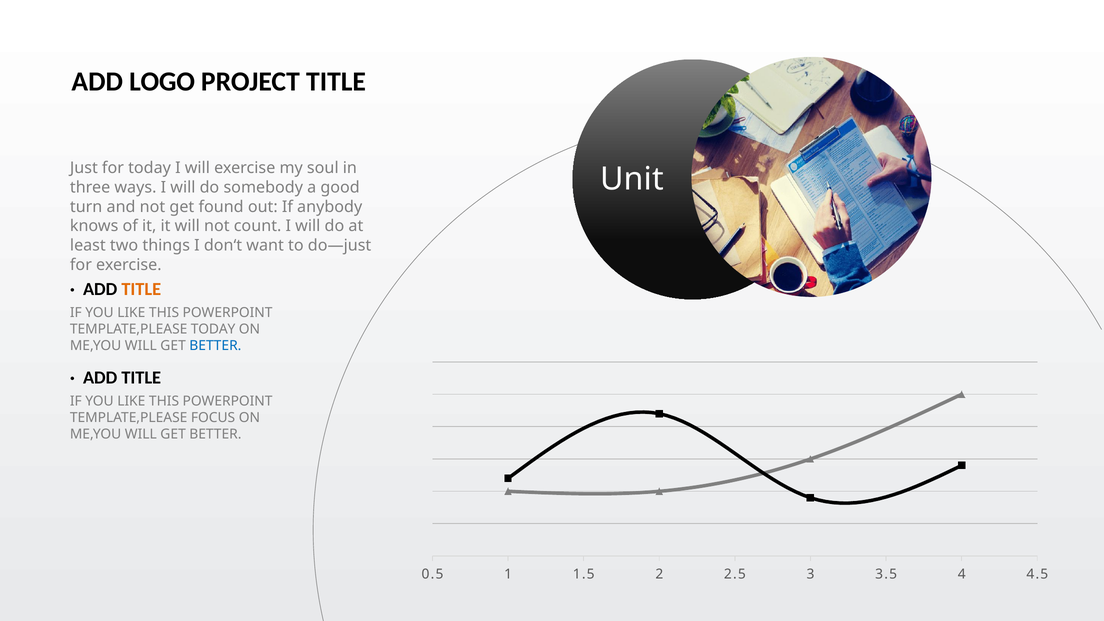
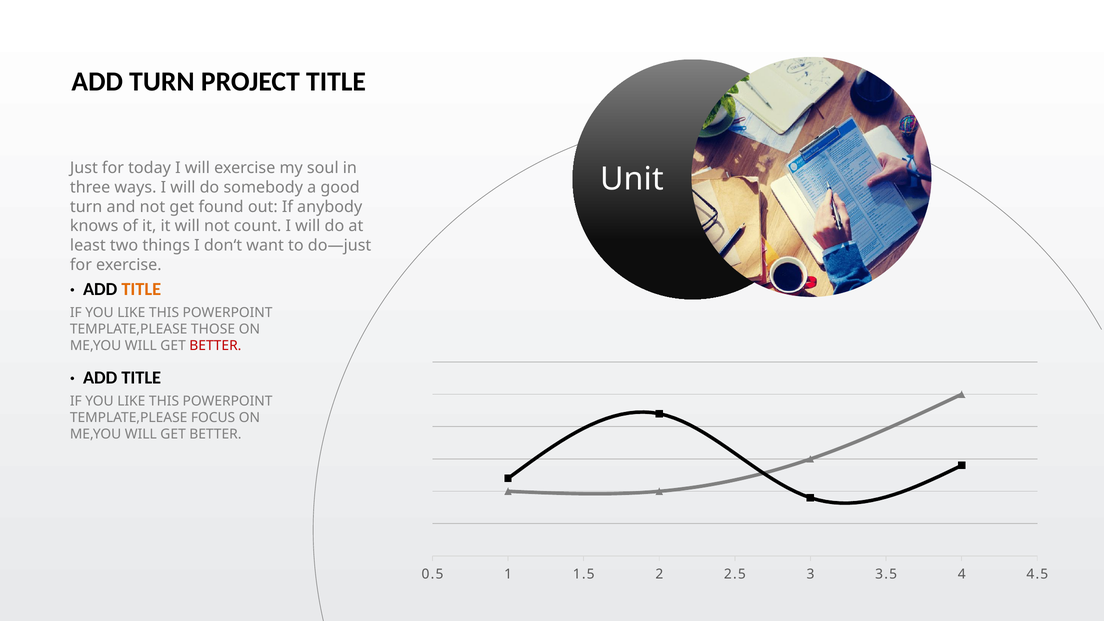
ADD LOGO: LOGO -> TURN (162, 82)
TEMPLATE,PLEASE TODAY: TODAY -> THOSE (213, 329)
BETTER colour: blue -> red (215, 346)
